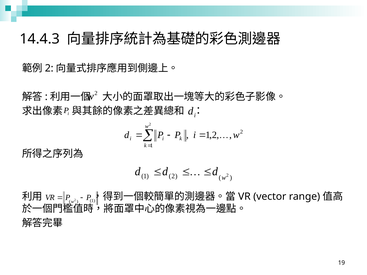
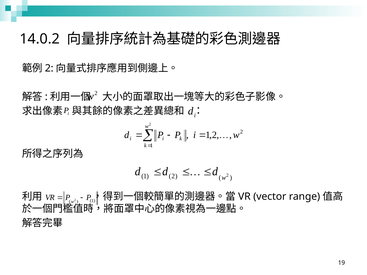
14.4.3: 14.4.3 -> 14.0.2 (40, 39)
